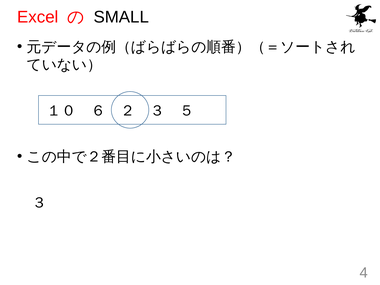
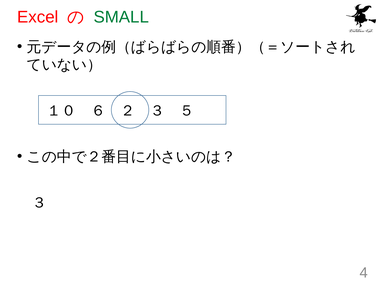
SMALL colour: black -> green (121, 17)
